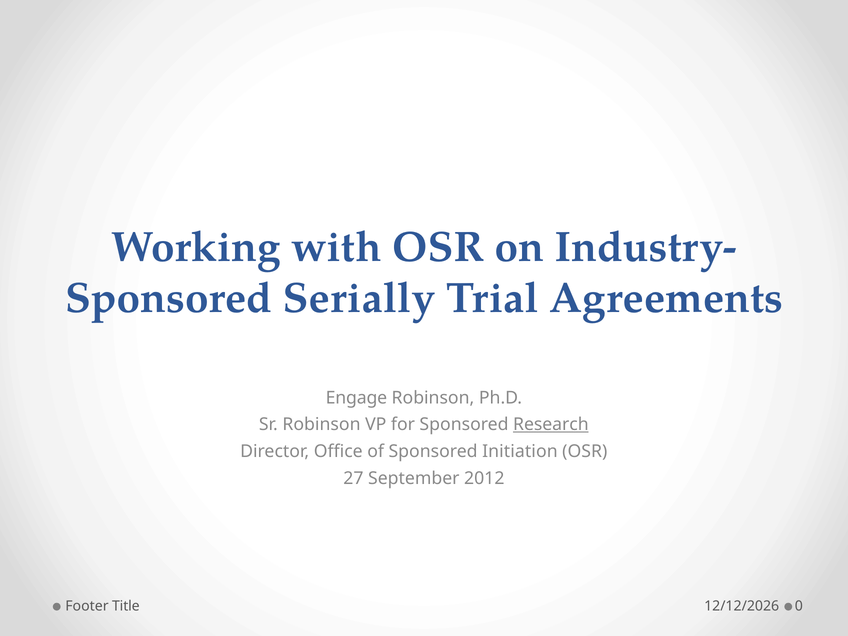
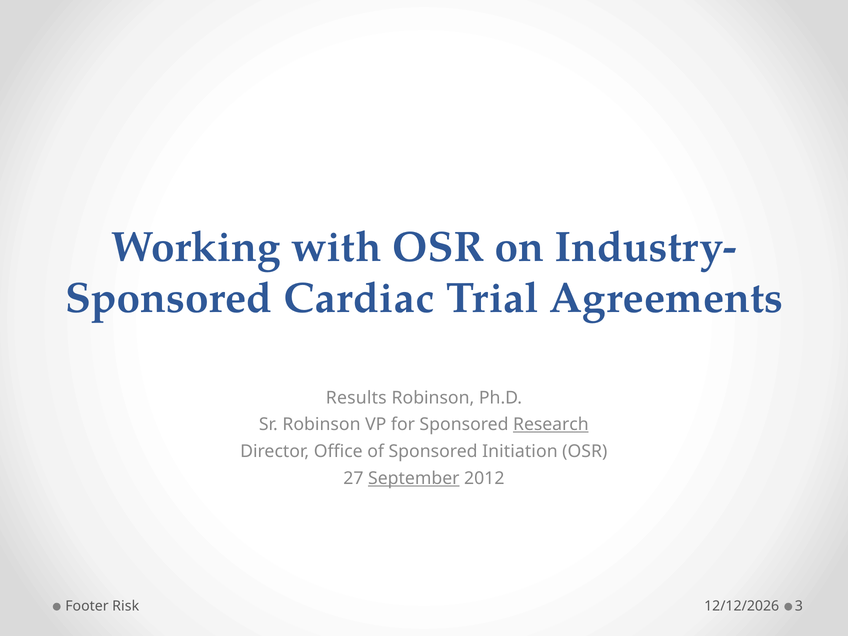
Serially: Serially -> Cardiac (359, 298)
Engage: Engage -> Results (356, 398)
September underline: none -> present (414, 478)
Title: Title -> Risk (126, 606)
0: 0 -> 3 (799, 606)
